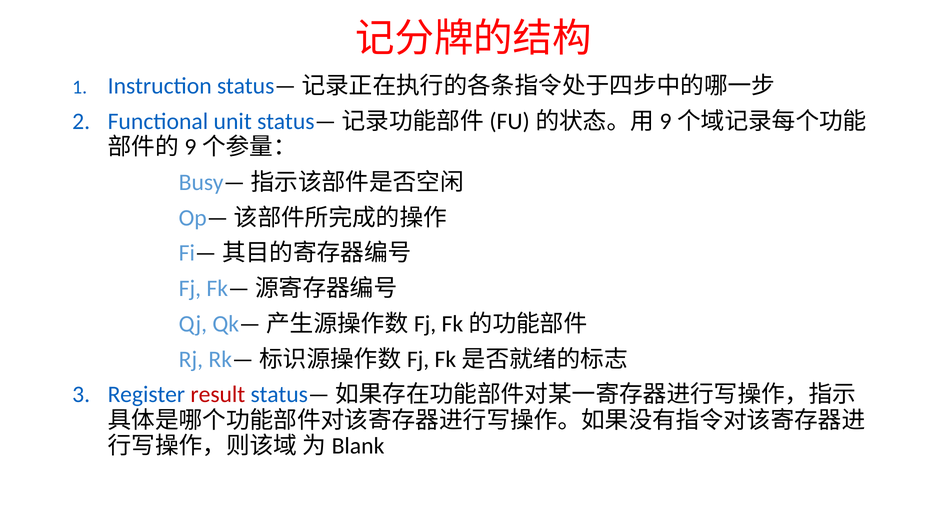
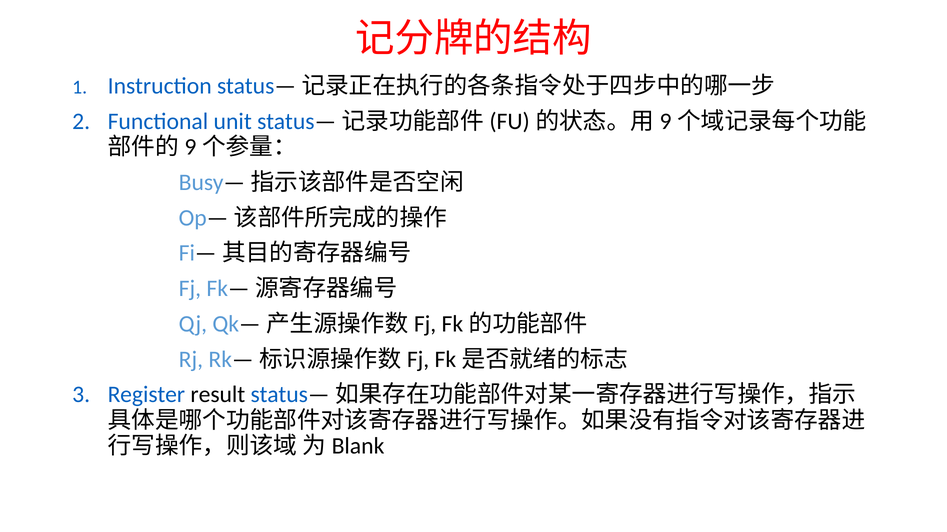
result colour: red -> black (218, 395)
